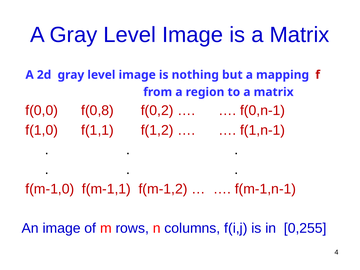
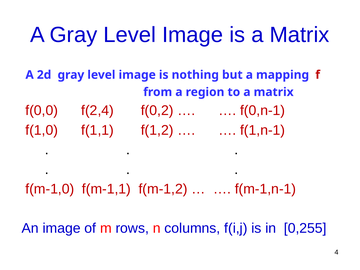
f(0,8: f(0,8 -> f(2,4 (98, 111)
